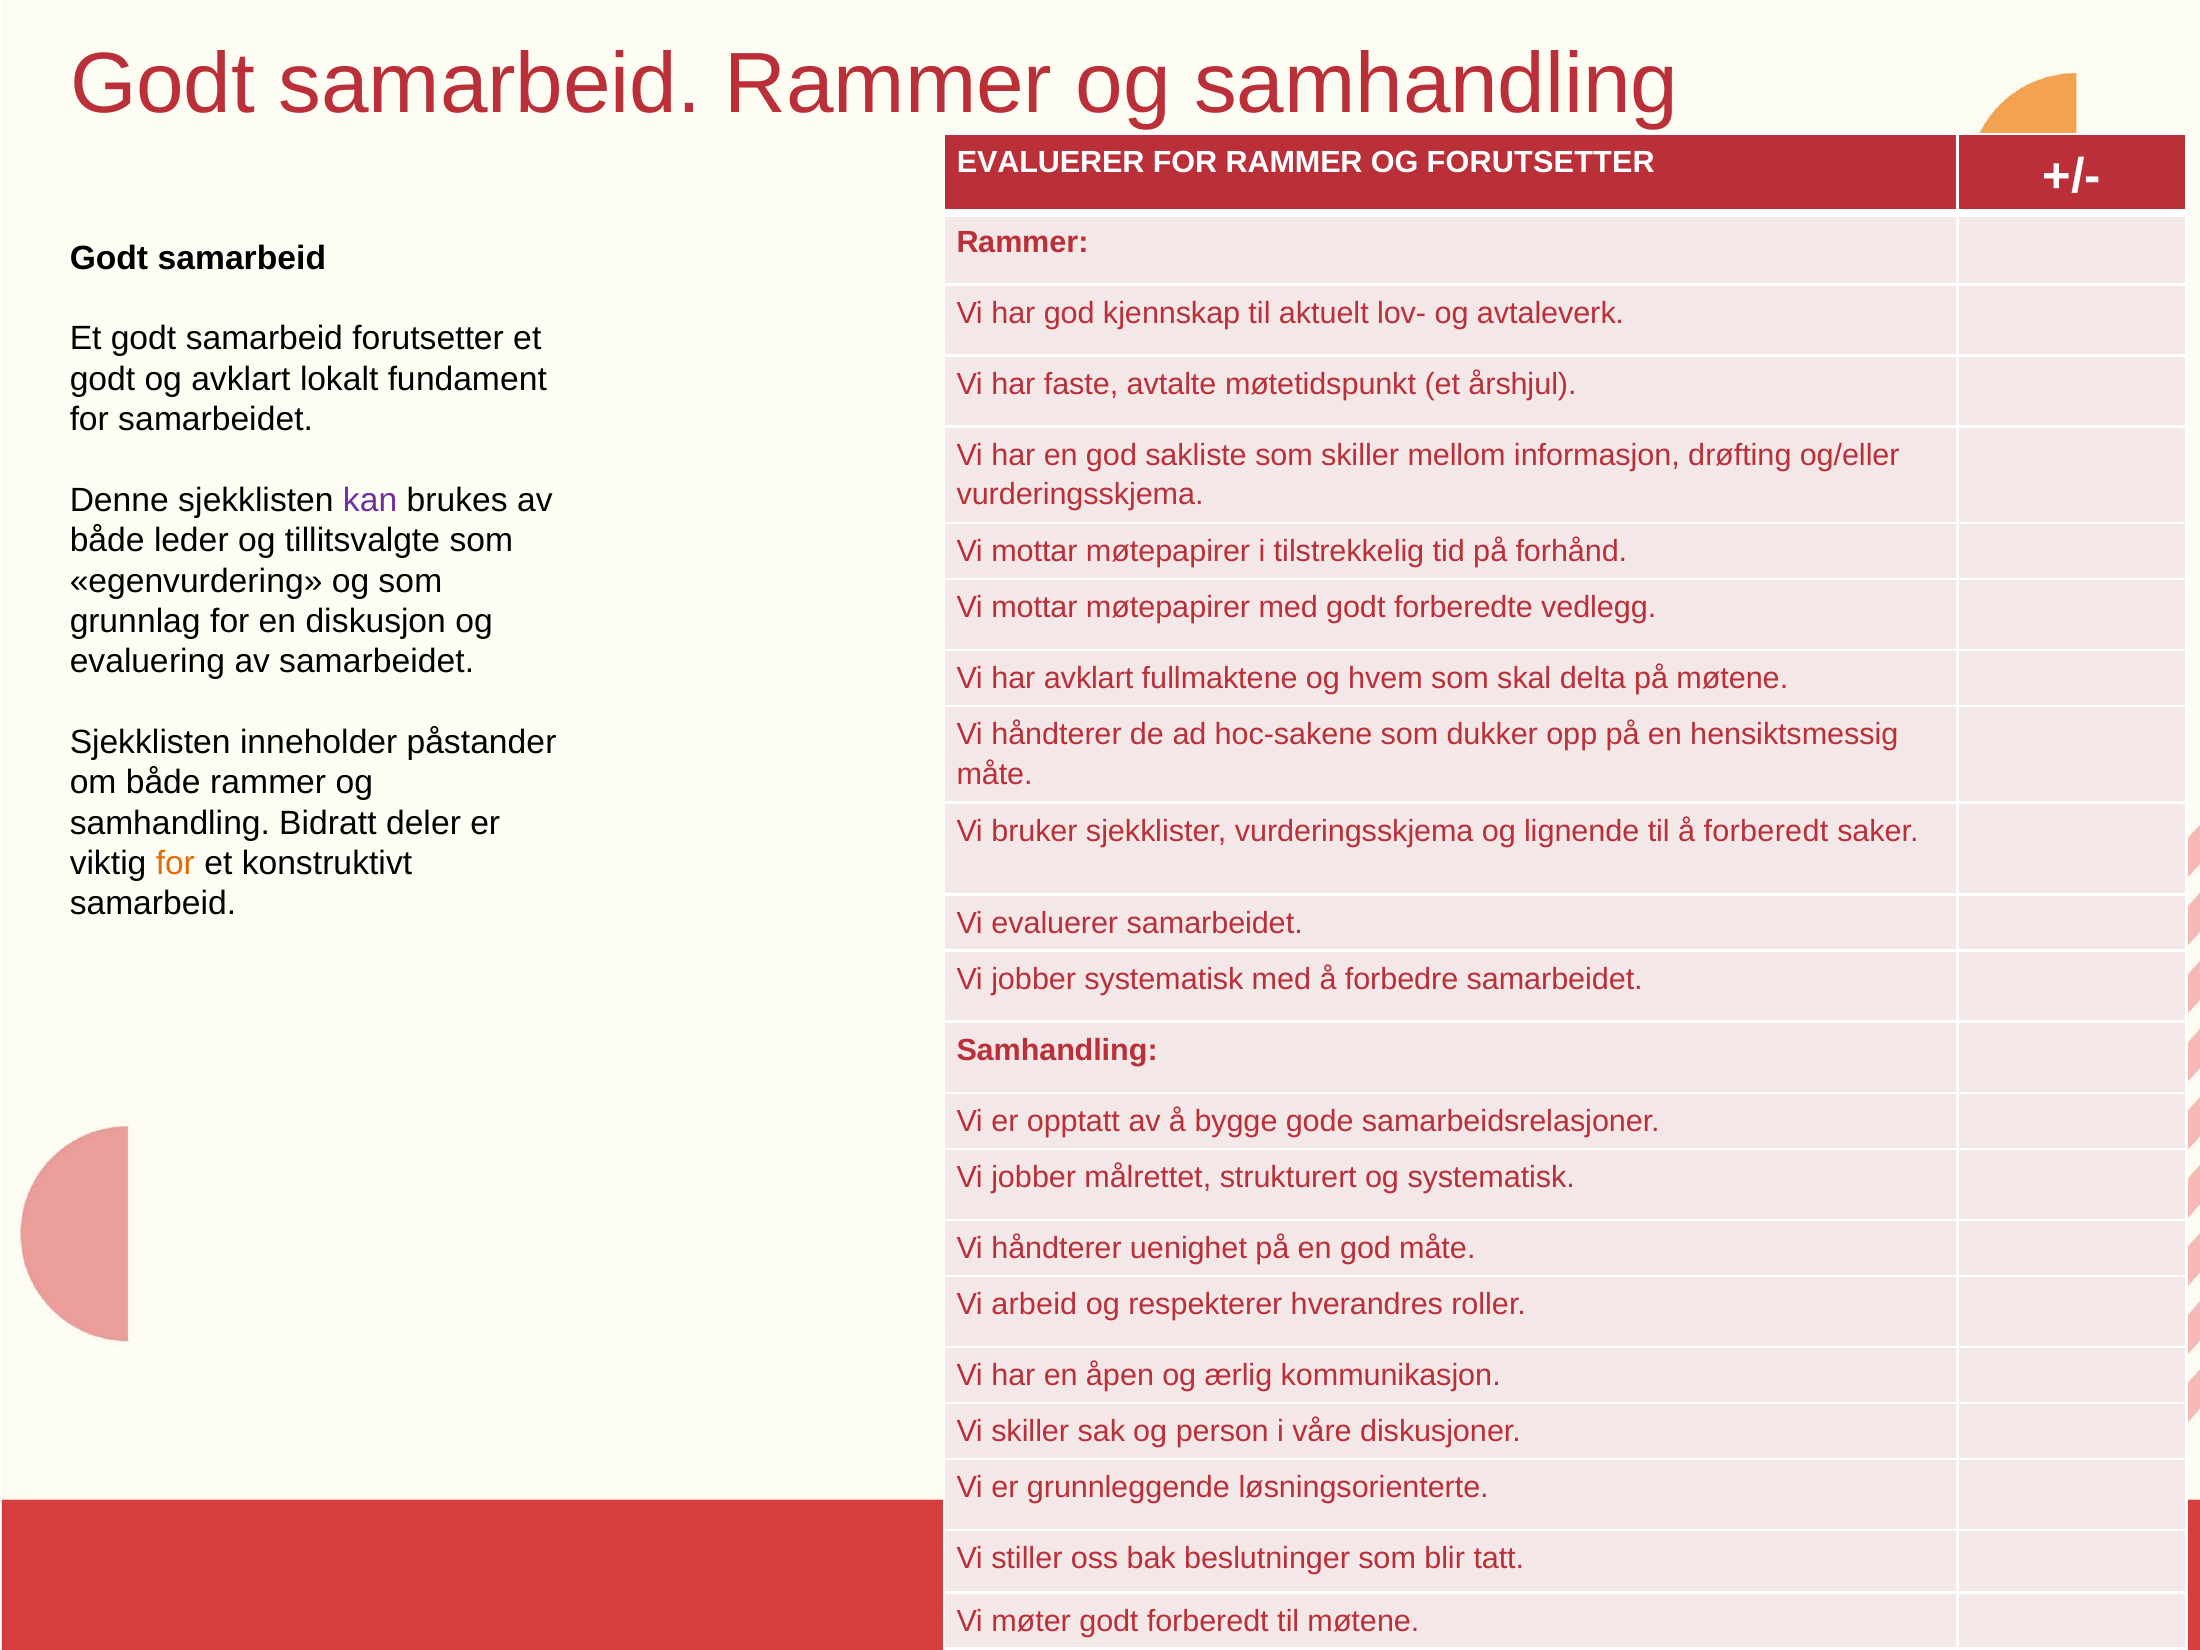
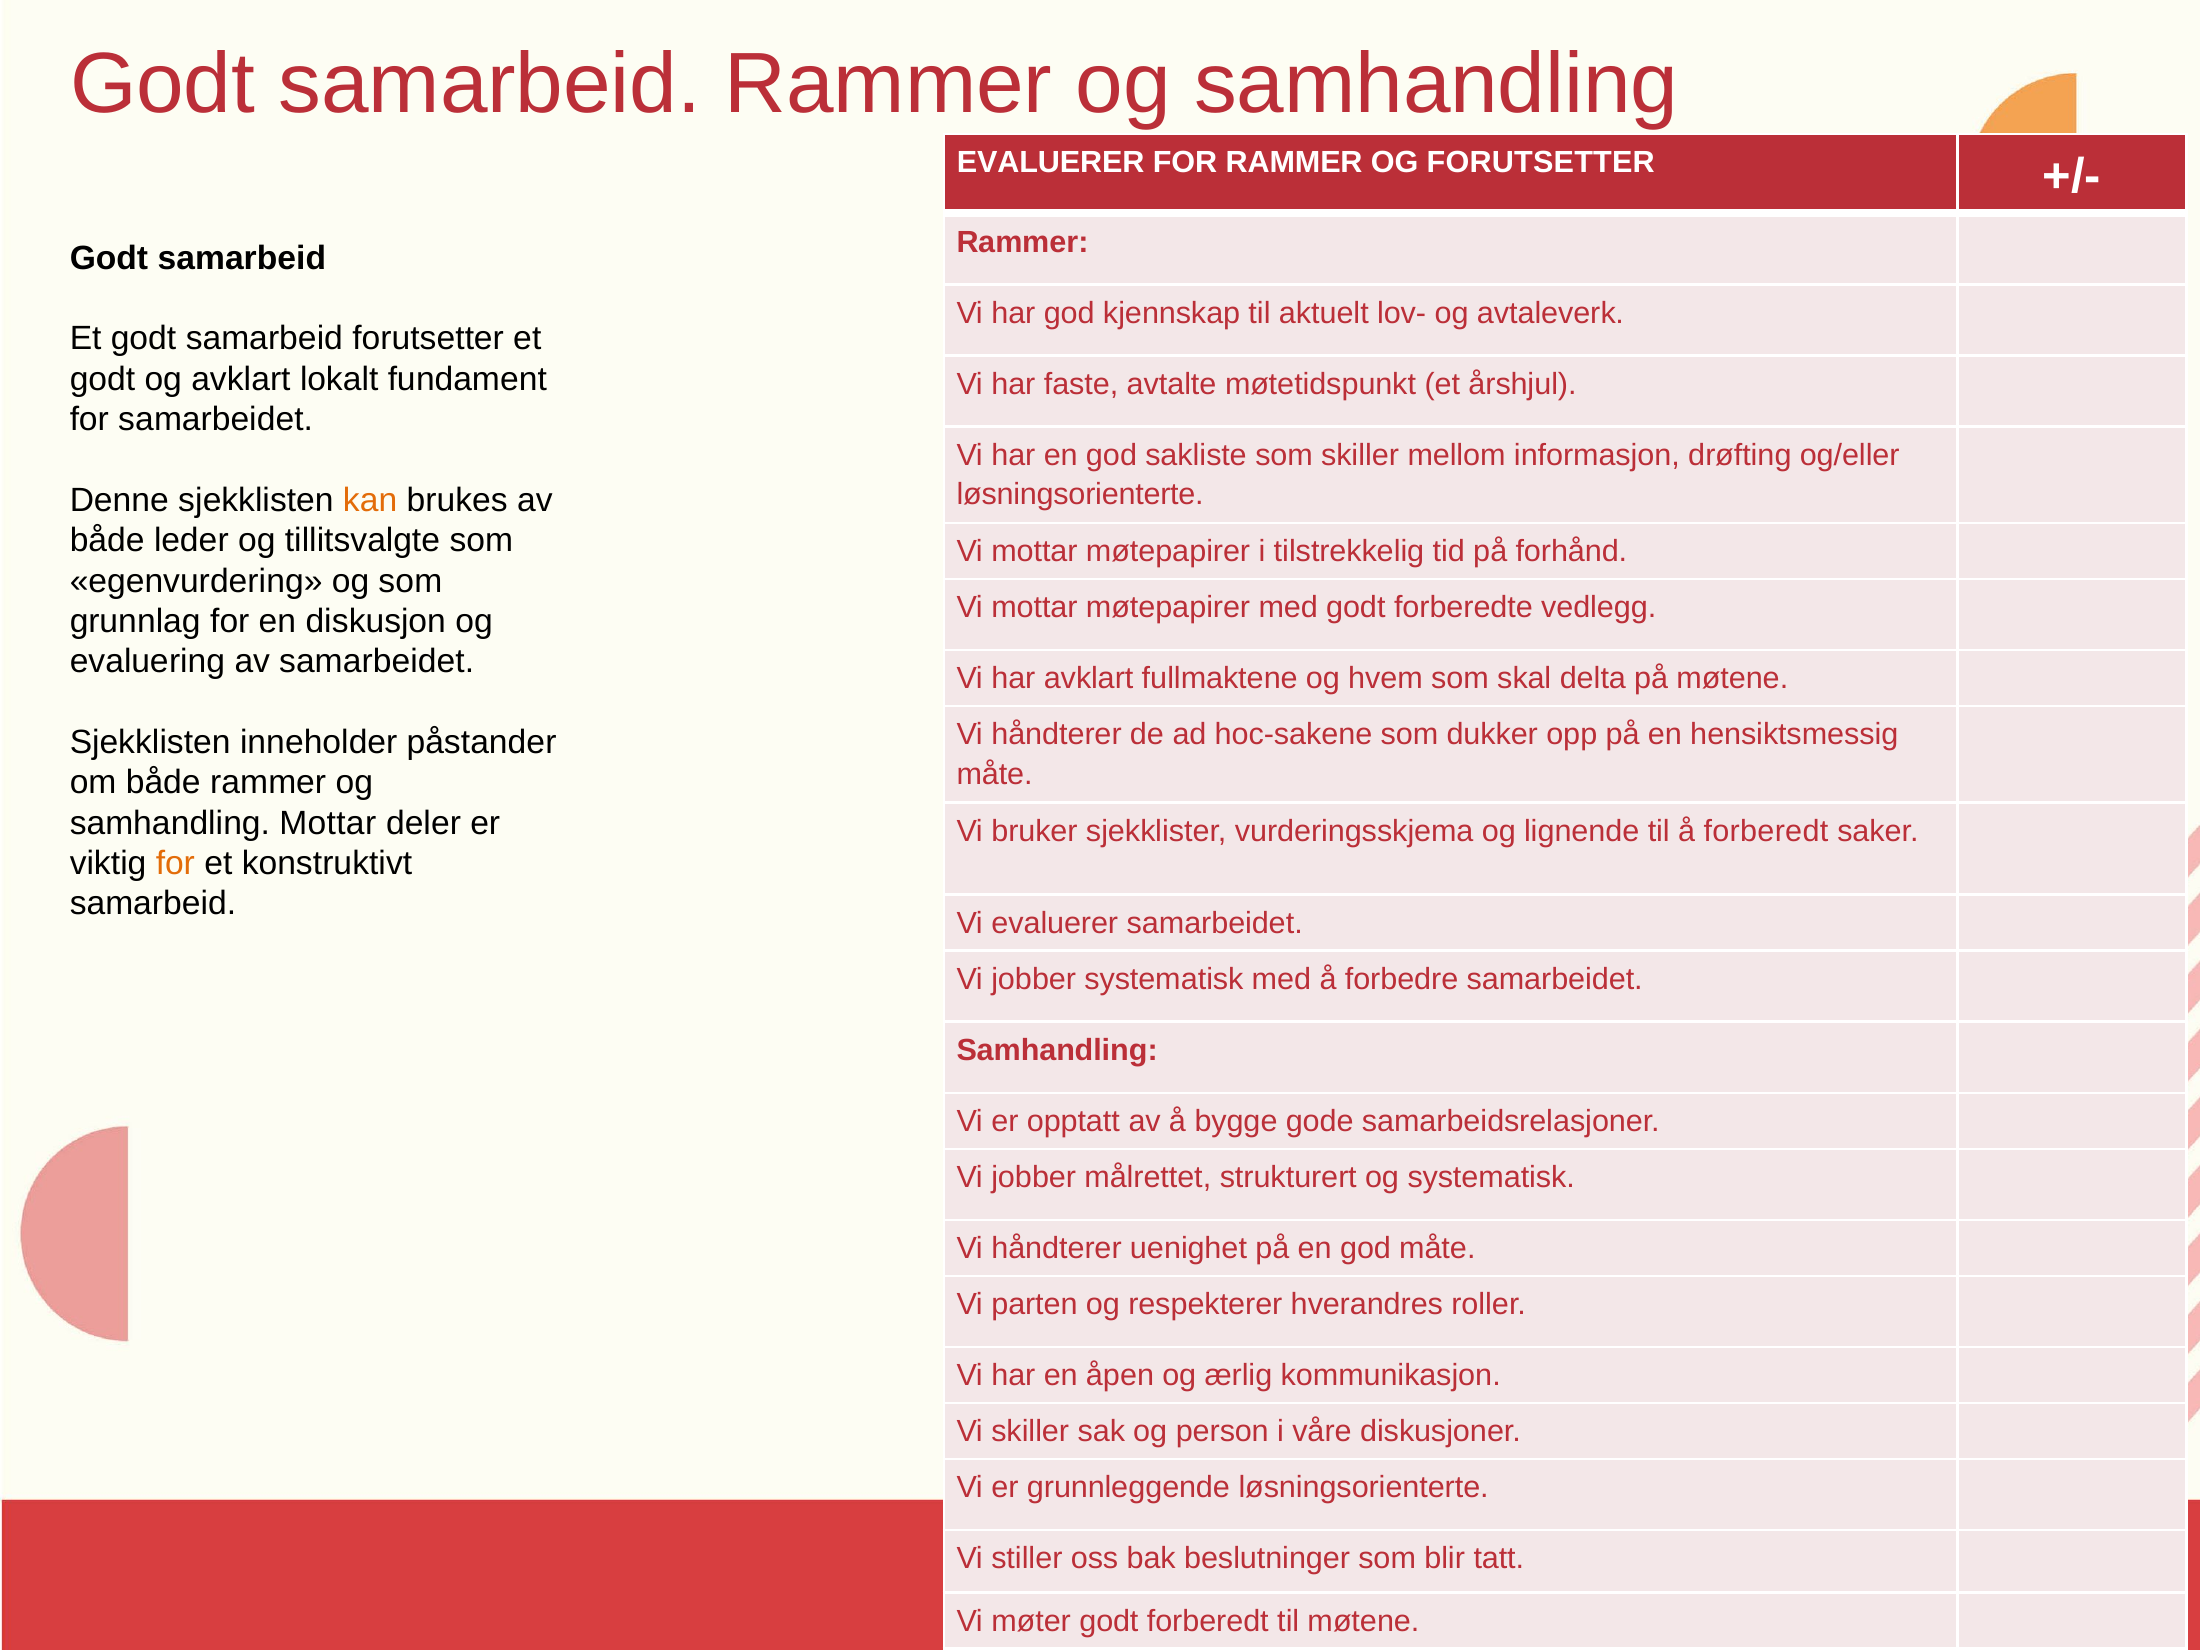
vurderingsskjema: vurderingsskjema -> løsningsorienterte (1080, 494)
kan colour: purple -> orange (370, 500)
samhandling Bidratt: Bidratt -> Mottar (328, 823)
arbeid: arbeid -> parten (1034, 1305)
